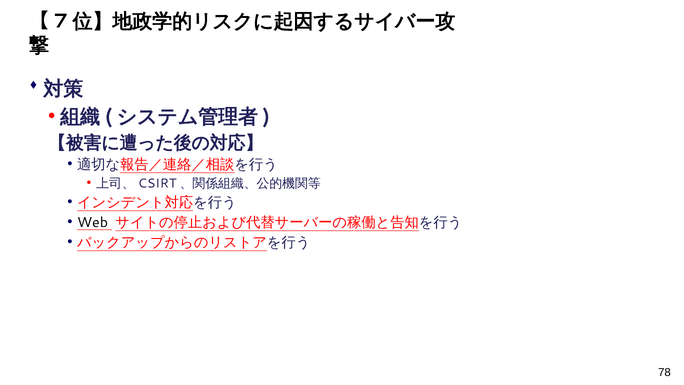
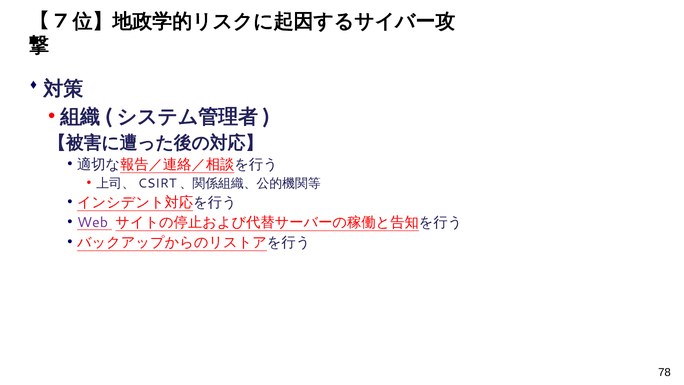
Web colour: black -> purple (93, 222)
